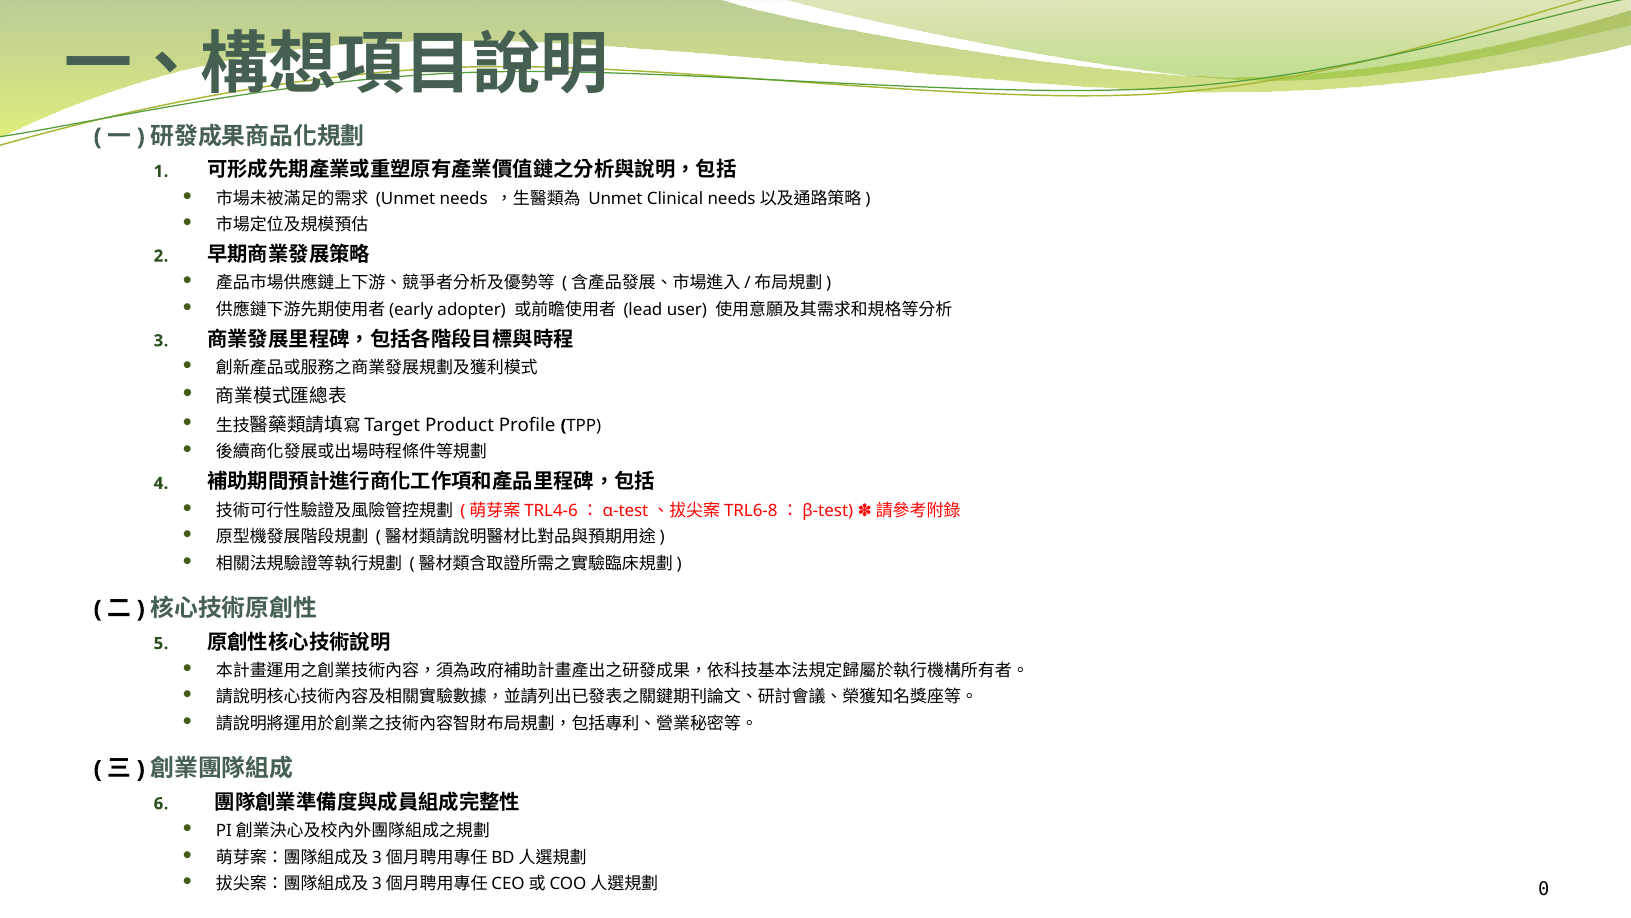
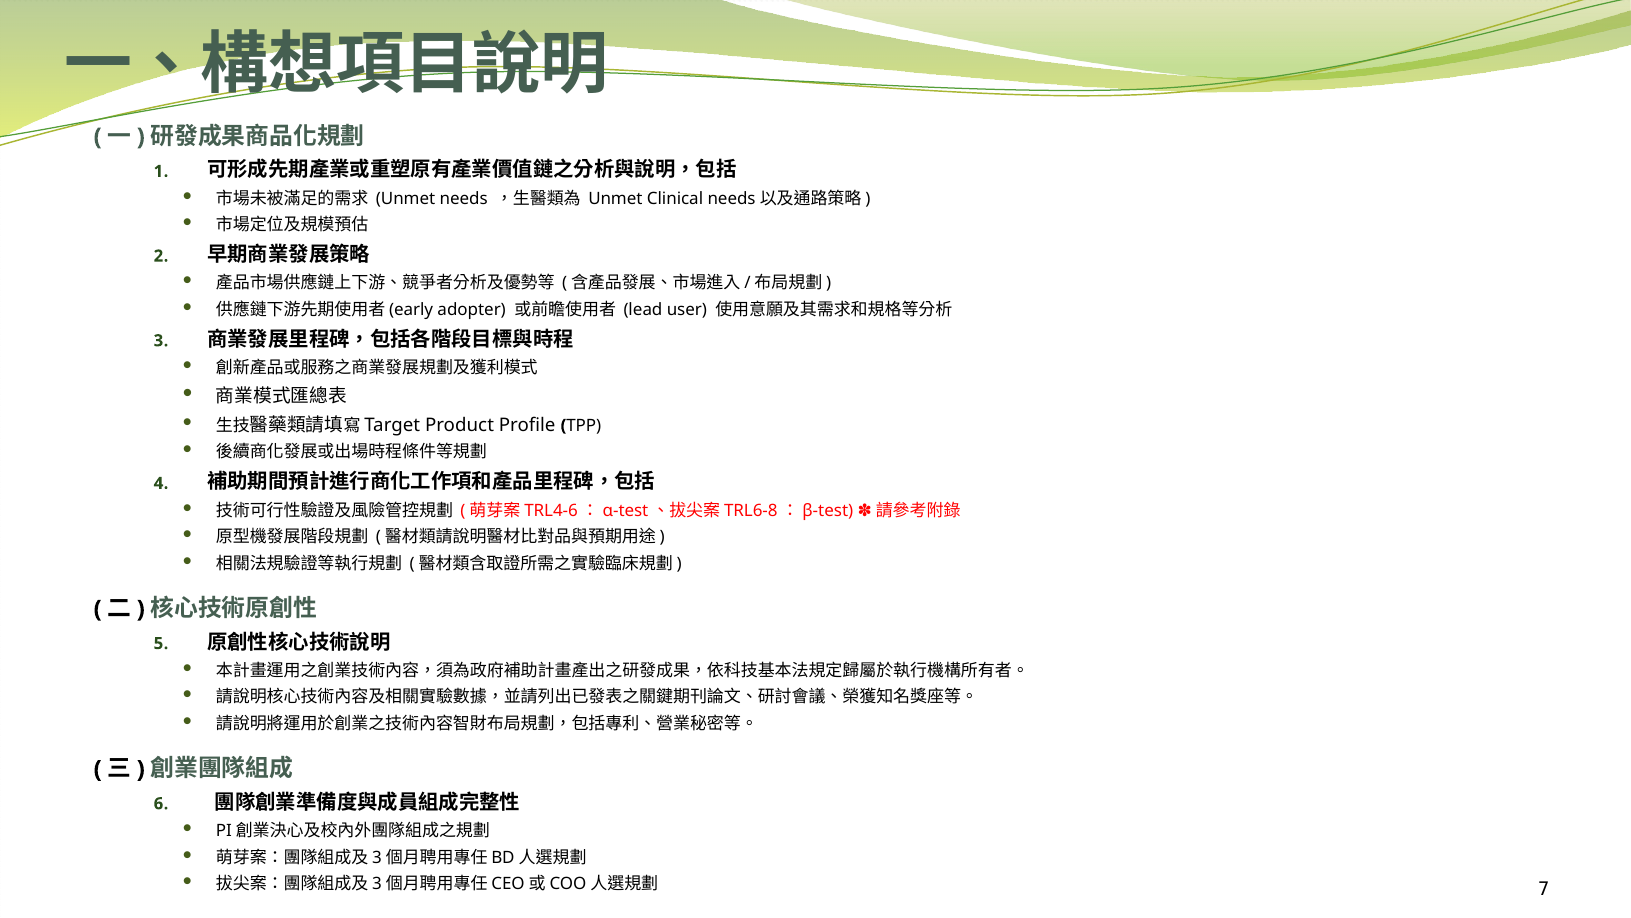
0: 0 -> 7 (1544, 889)
